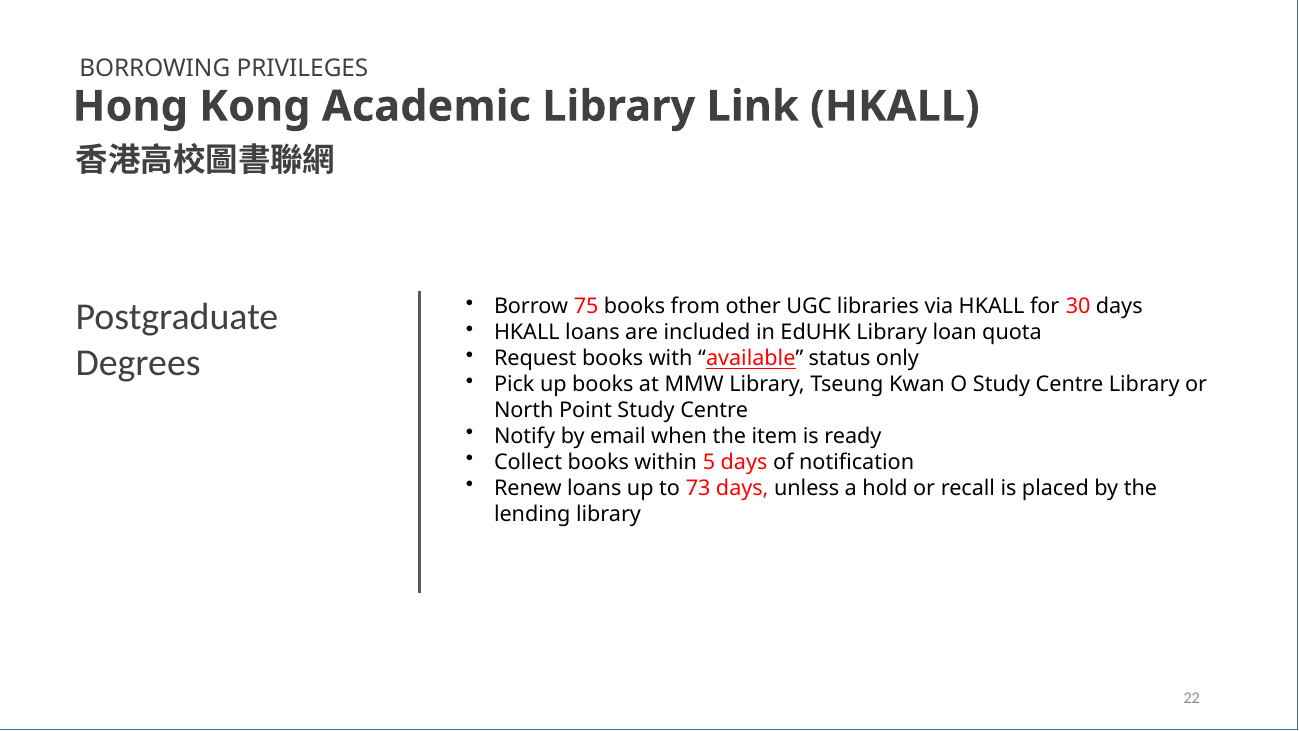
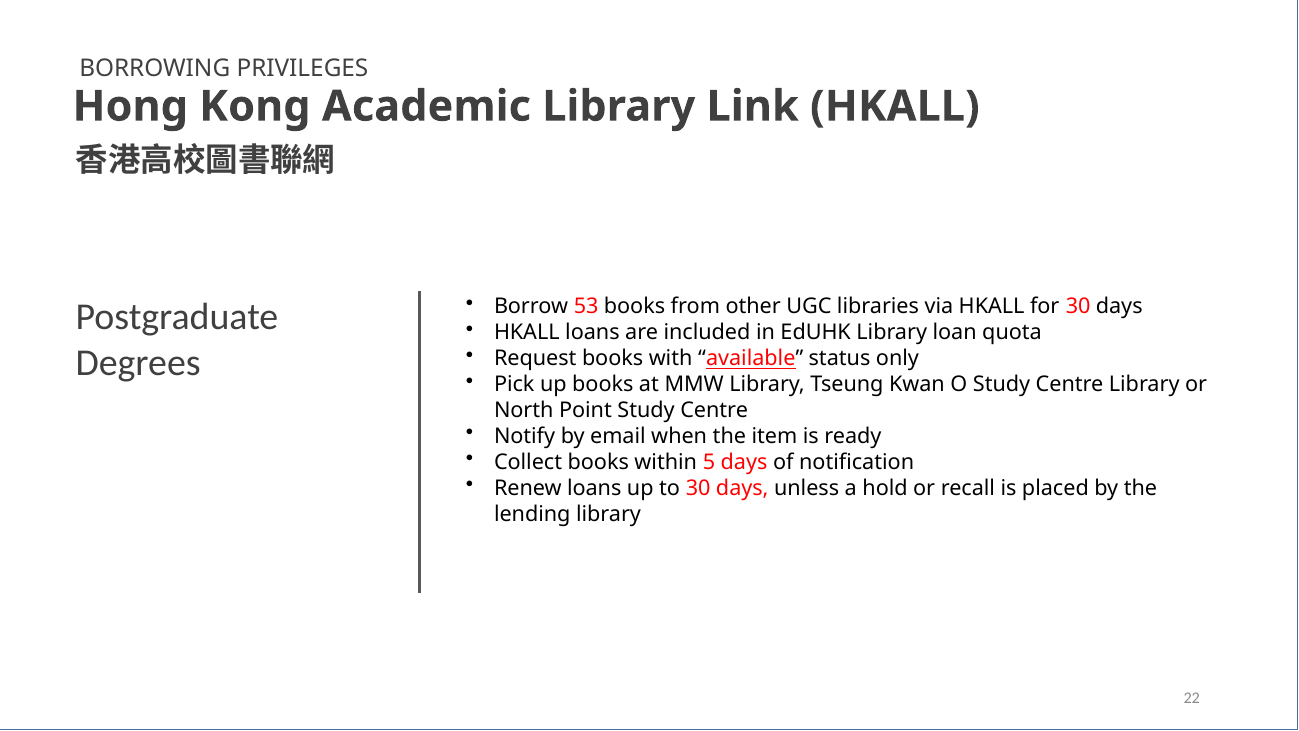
75: 75 -> 53 (586, 306)
to 73: 73 -> 30 (698, 488)
